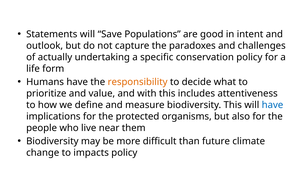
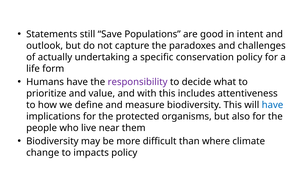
Statements will: will -> still (88, 34)
responsibility colour: orange -> purple (138, 82)
future: future -> where (216, 141)
